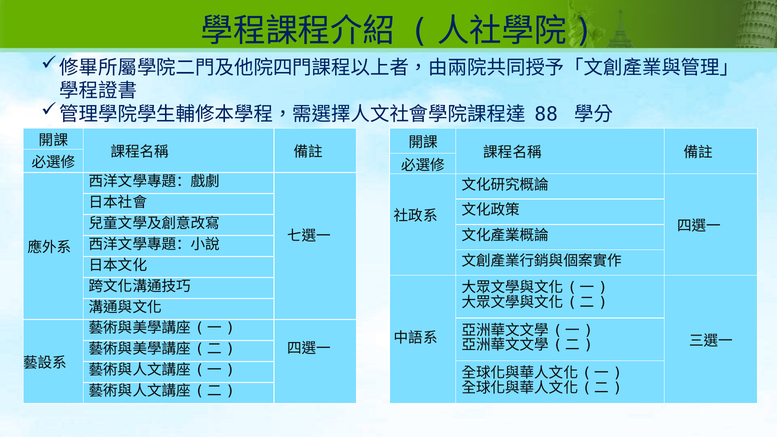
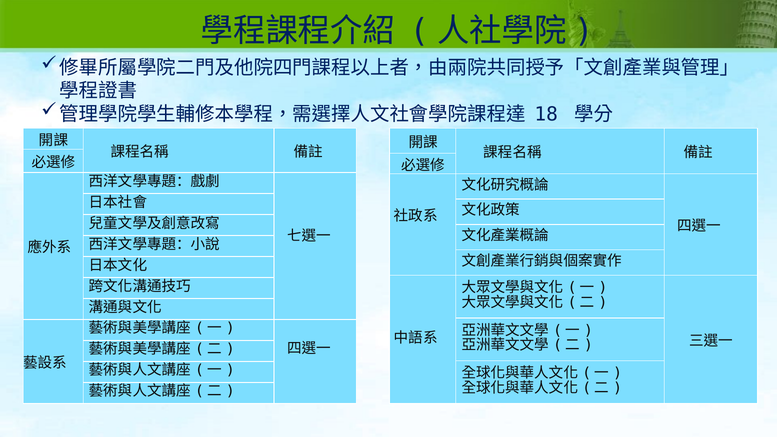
88: 88 -> 18 (546, 114)
